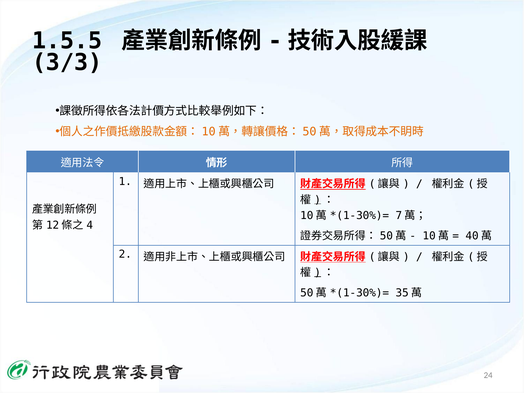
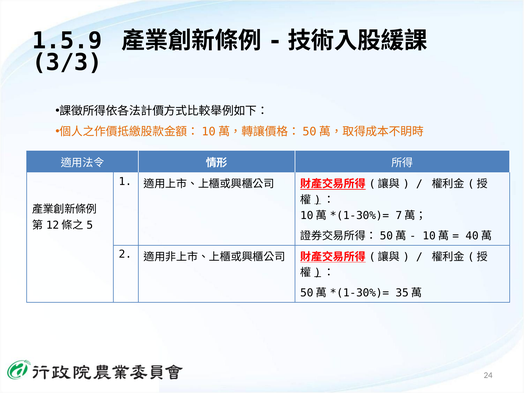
1.5.5: 1.5.5 -> 1.5.9 (67, 41)
4: 4 -> 5 (90, 225)
